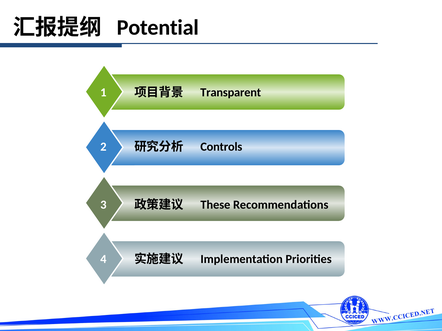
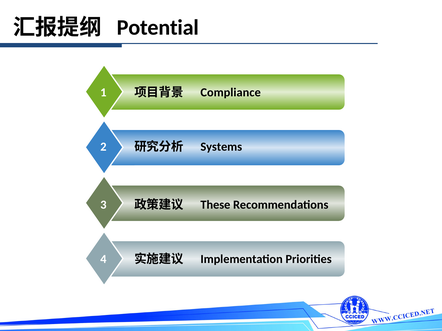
Transparent: Transparent -> Compliance (231, 92)
Controls: Controls -> Systems (221, 147)
